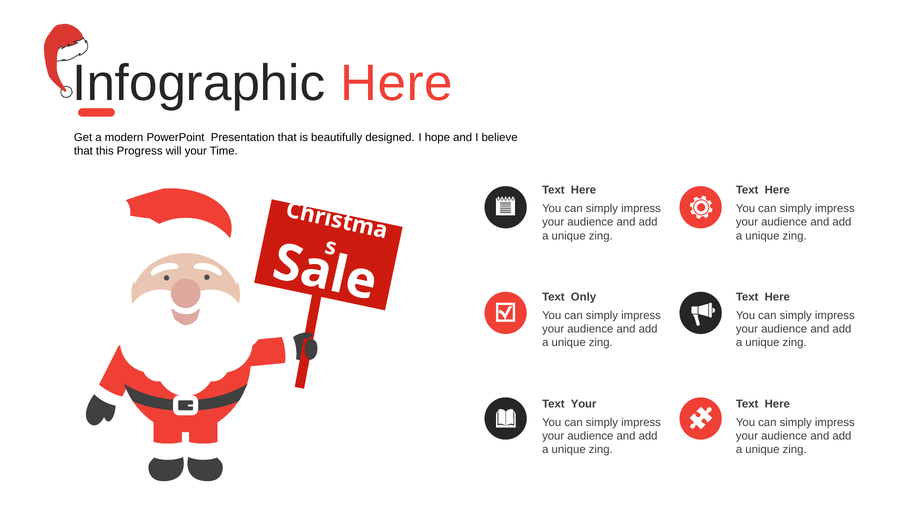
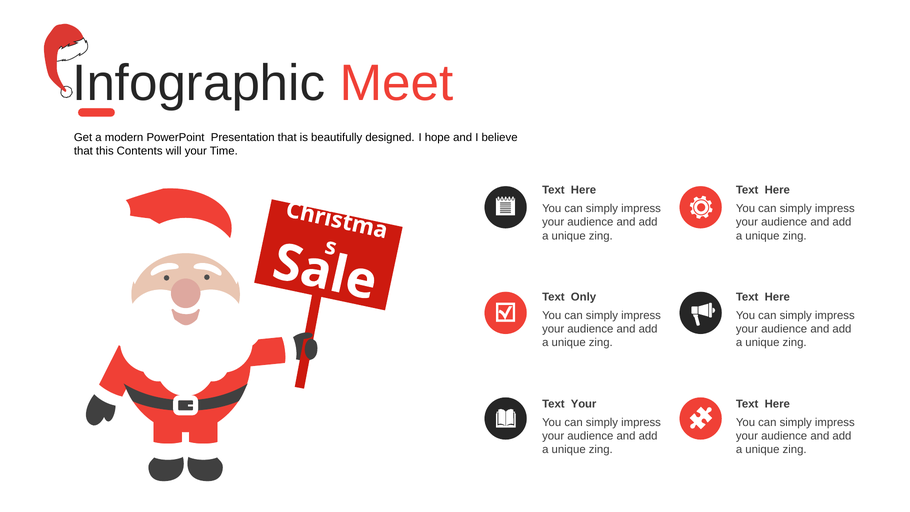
Infographic Here: Here -> Meet (397, 83)
Progress: Progress -> Contents (140, 151)
